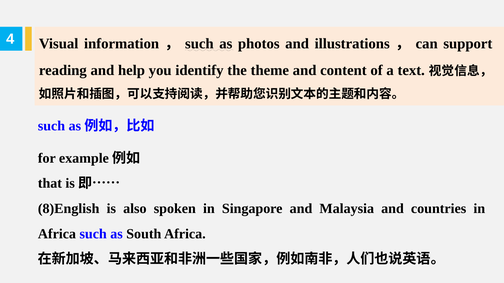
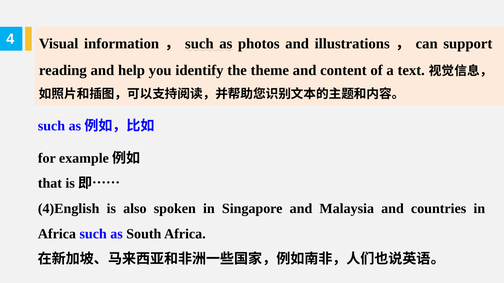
8)English: 8)English -> 4)English (69, 209)
